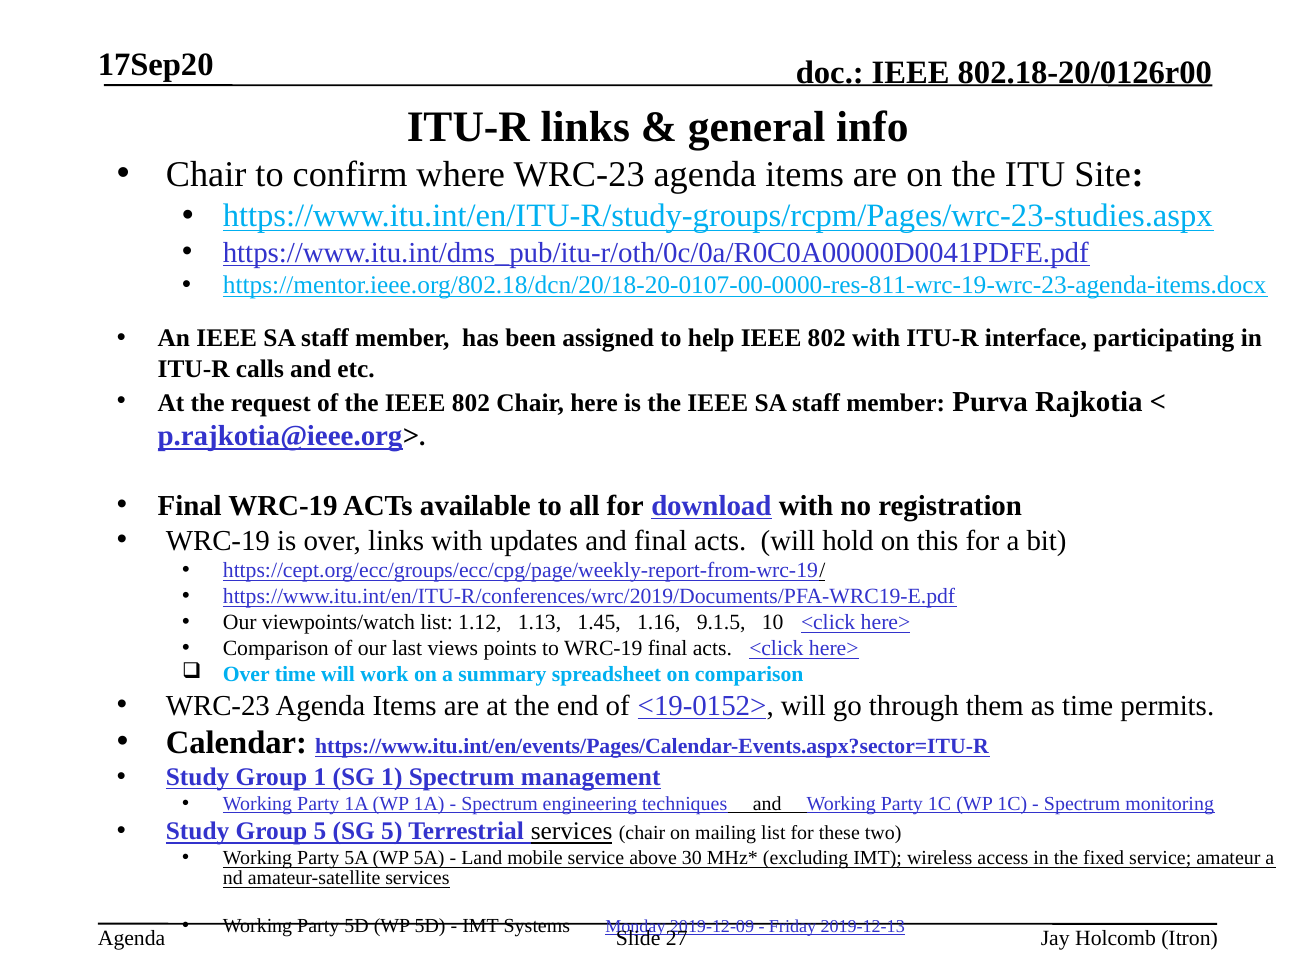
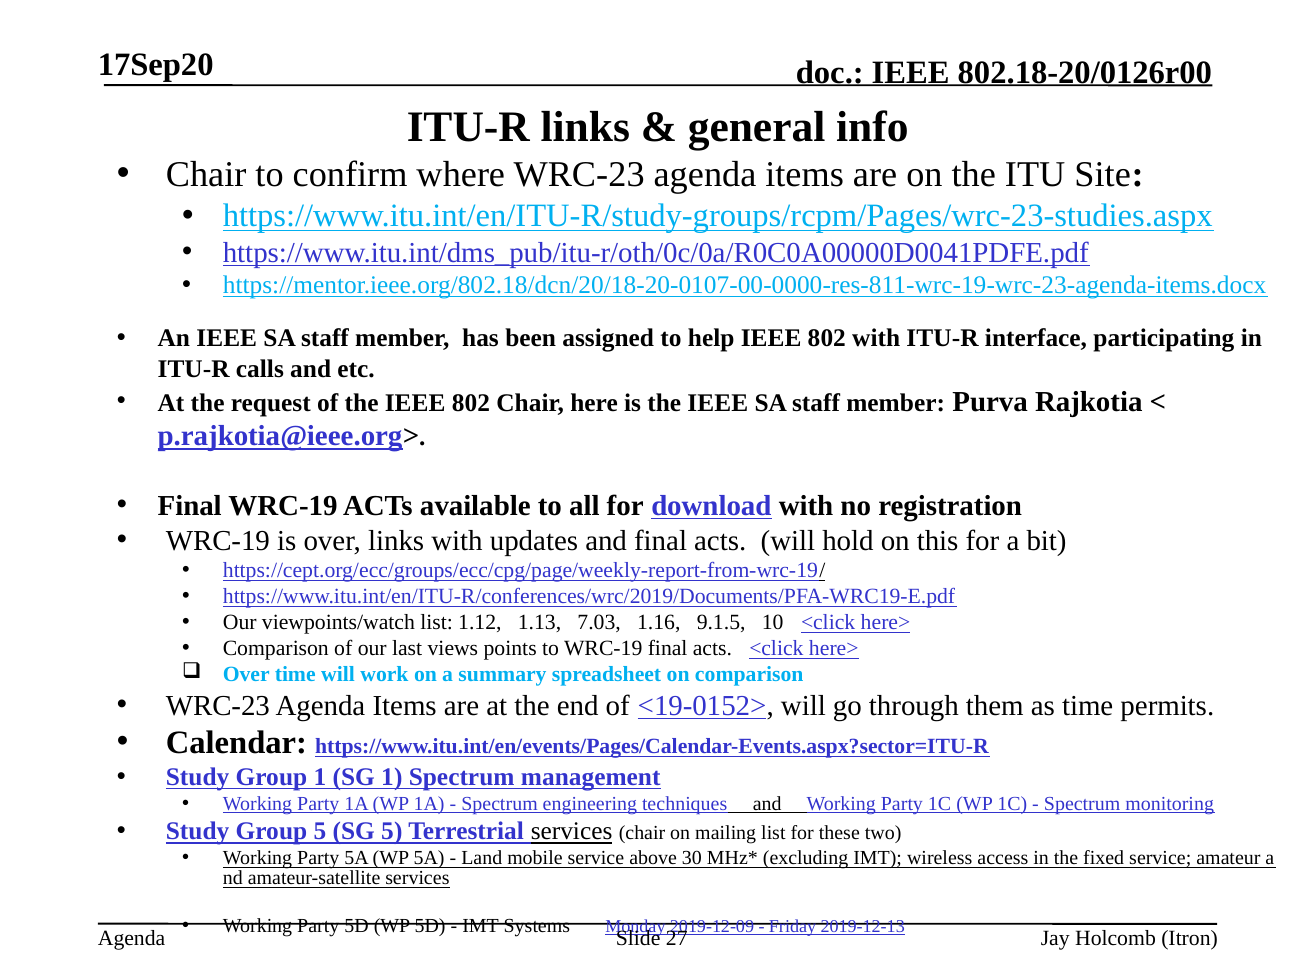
1.45: 1.45 -> 7.03 (599, 623)
